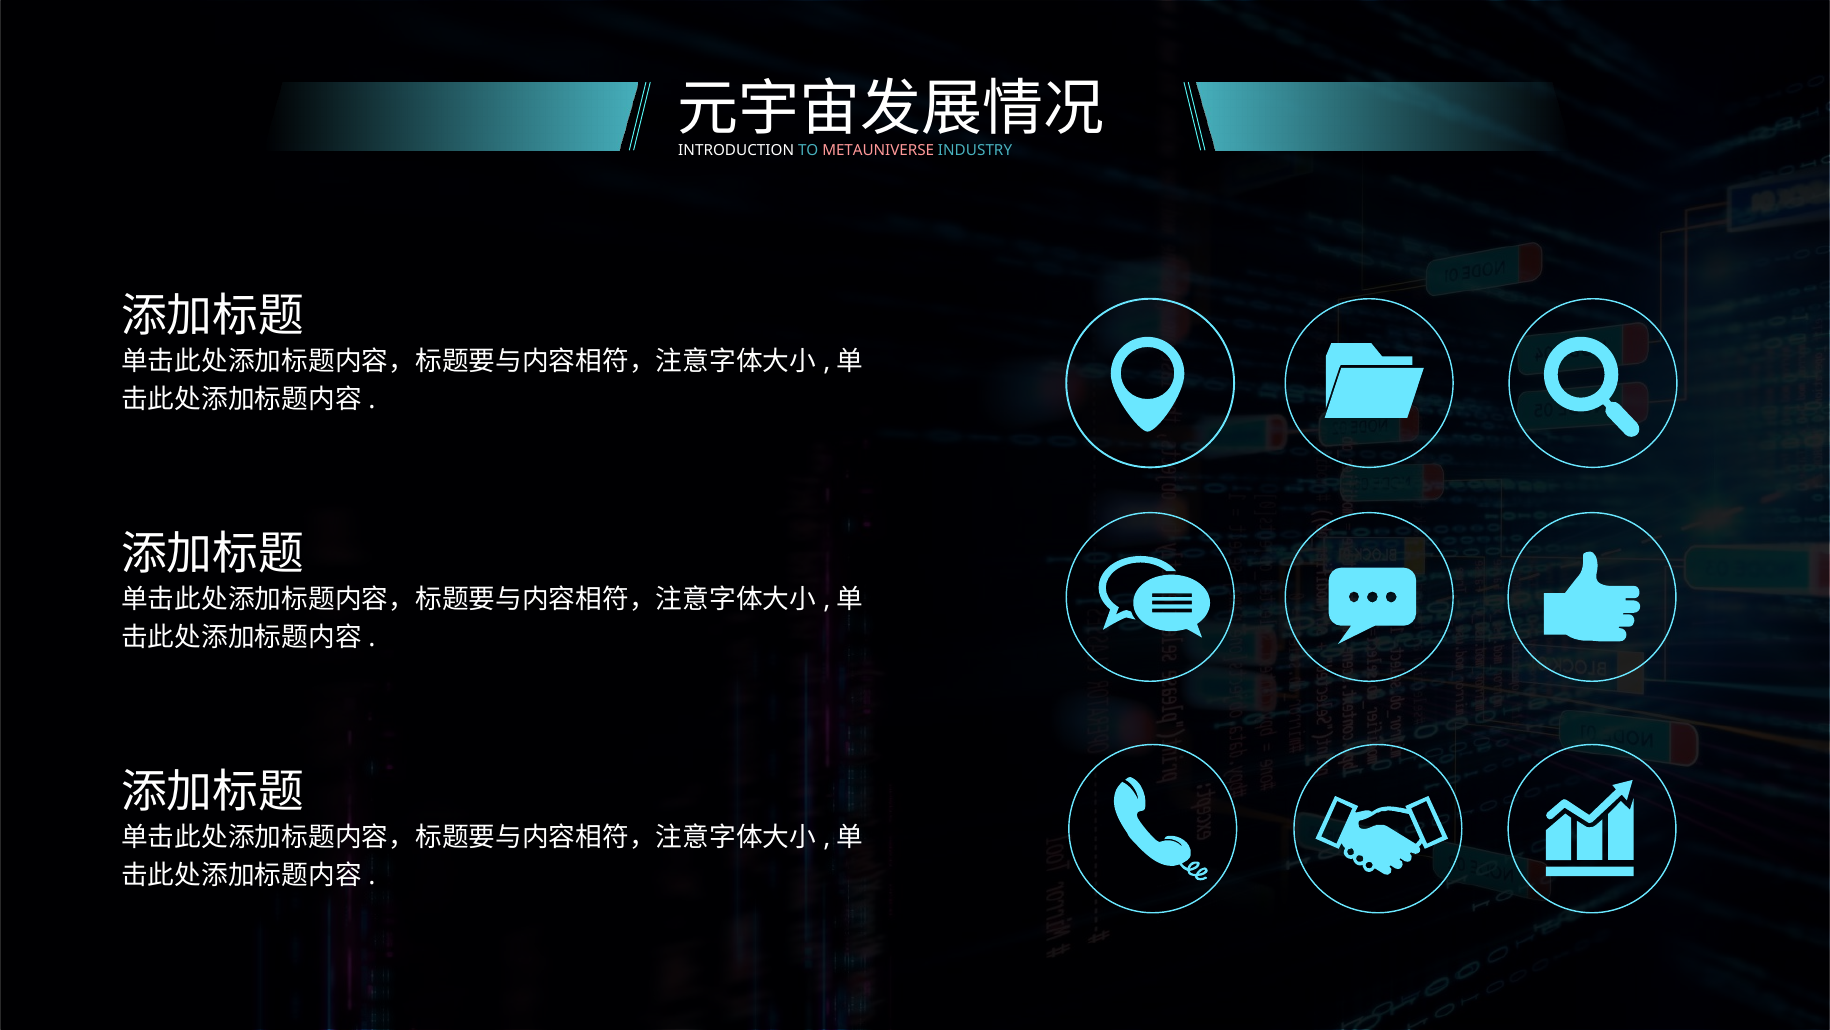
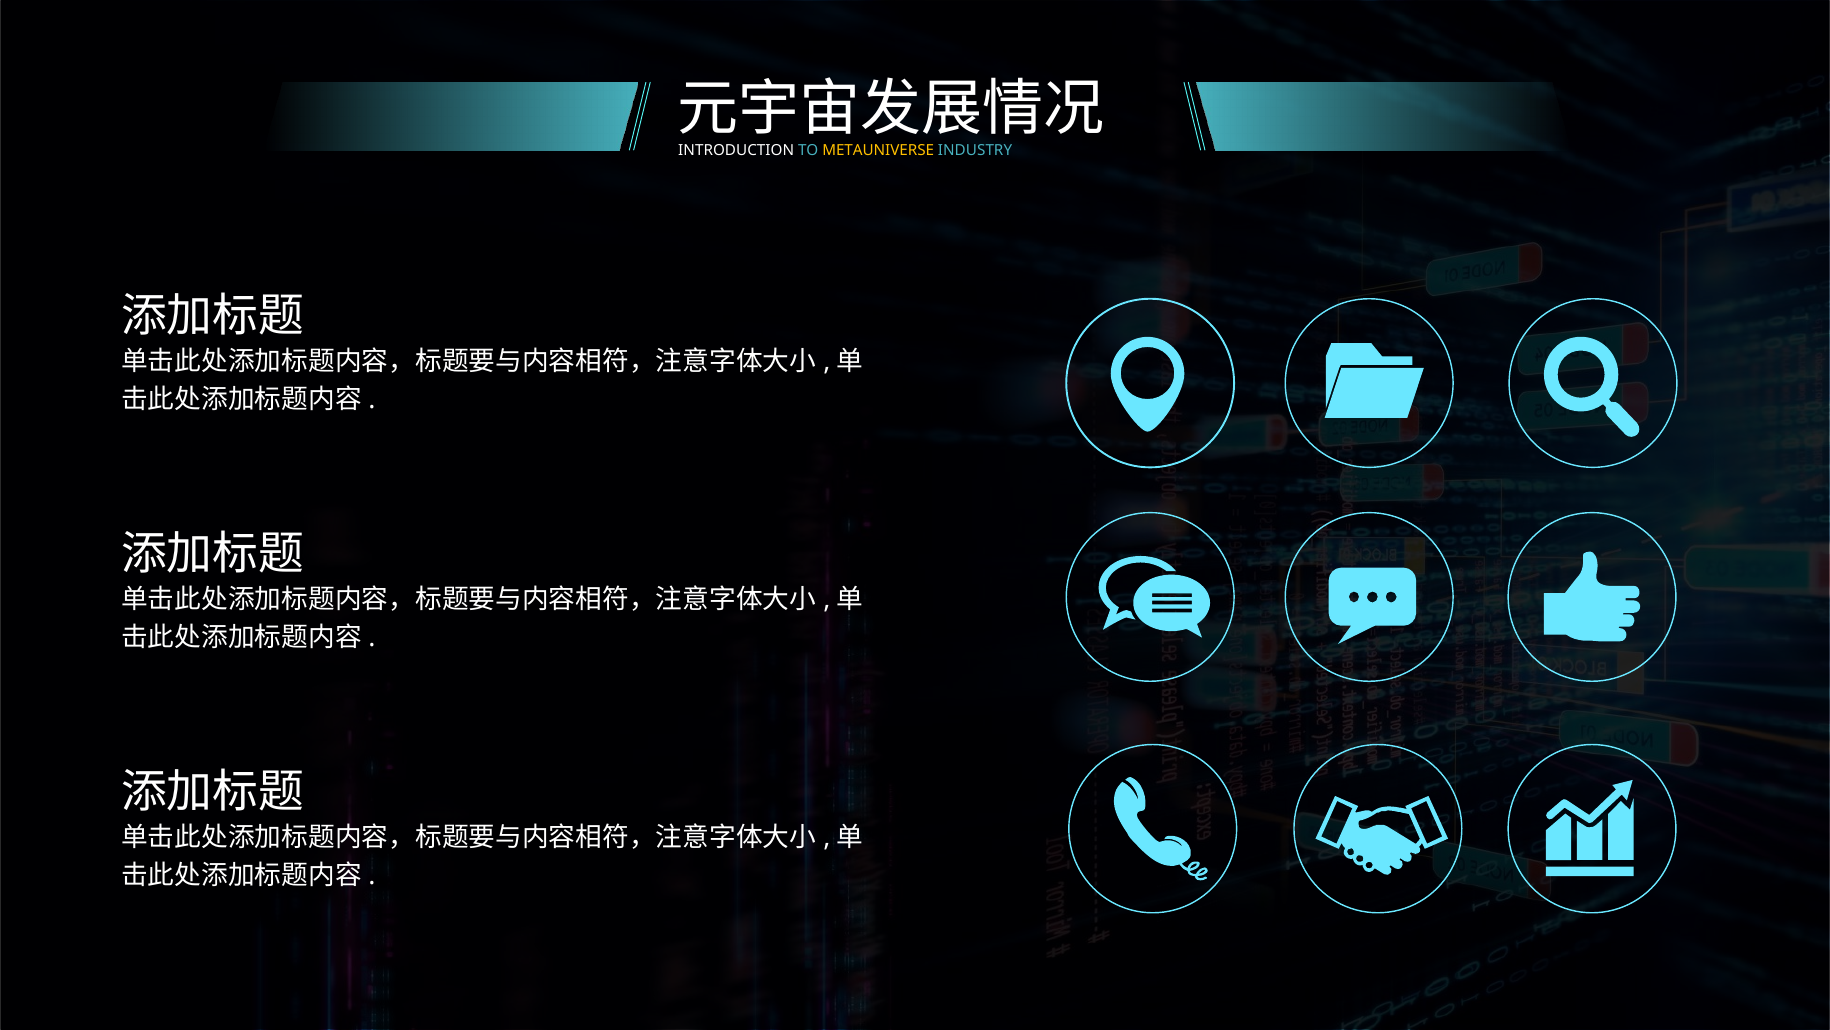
METAUNIVERSE colour: pink -> yellow (878, 151)
